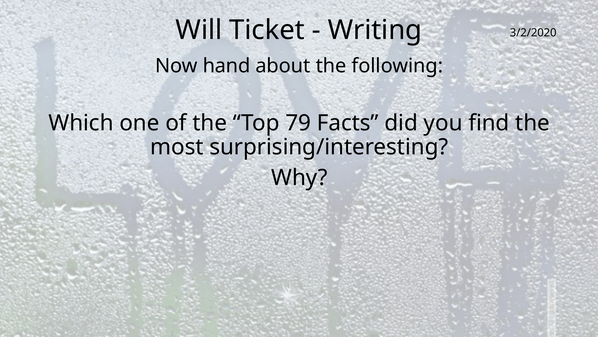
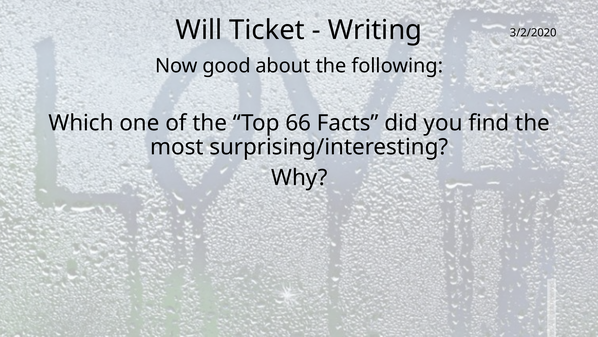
hand: hand -> good (227, 66)
79: 79 -> 66 (298, 123)
